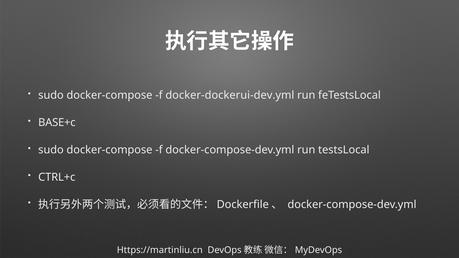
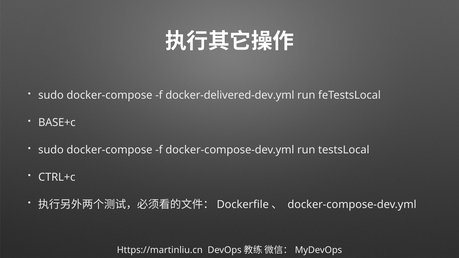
docker-dockerui-dev.yml: docker-dockerui-dev.yml -> docker-delivered-dev.yml (230, 95)
